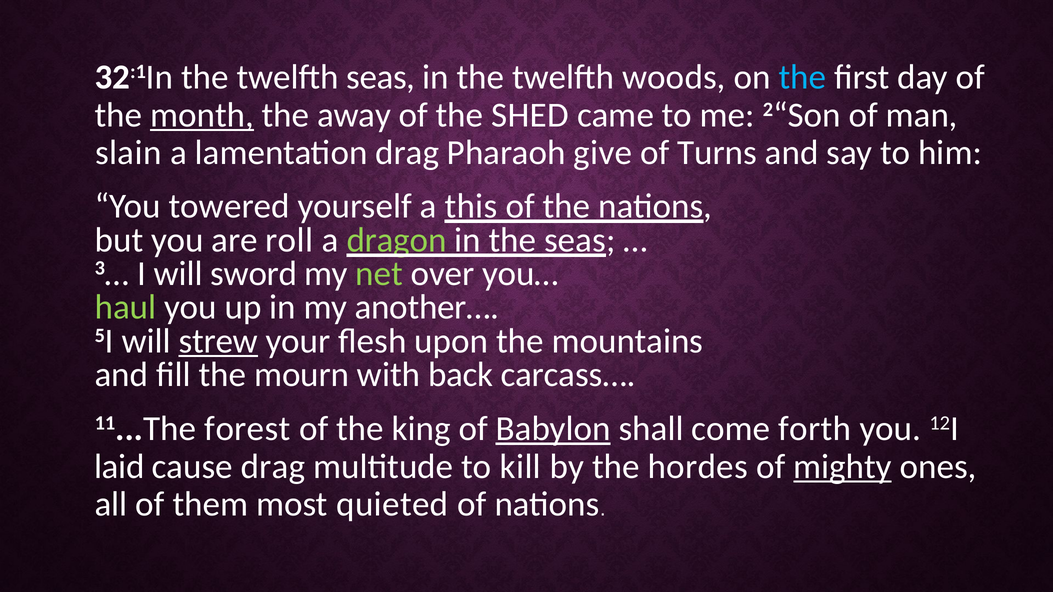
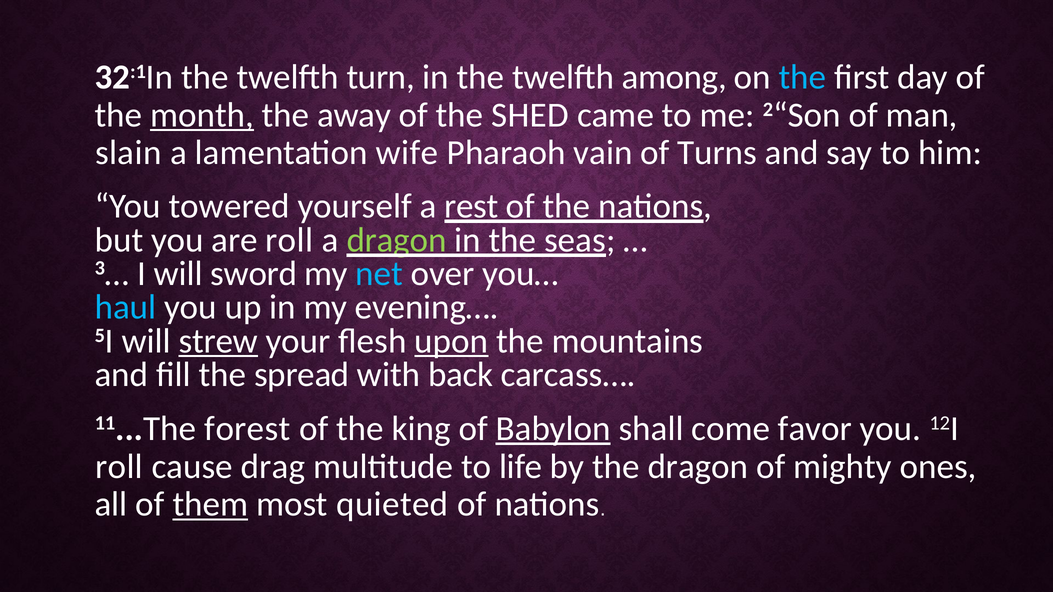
twelfth seas: seas -> turn (381, 77)
woods: woods -> among (674, 77)
lamentation drag: drag -> wife (407, 153)
give: give -> vain (603, 153)
this: this -> rest (471, 206)
net colour: light green -> light blue (379, 274)
haul colour: light green -> light blue (125, 308)
another…: another… -> evening… (427, 308)
upon underline: none -> present (451, 341)
mourn: mourn -> spread (302, 375)
forth: forth -> favor (815, 429)
laid: laid -> roll (119, 467)
kill: kill -> life (521, 467)
the hordes: hordes -> dragon (698, 467)
mighty underline: present -> none (843, 467)
them underline: none -> present (210, 505)
